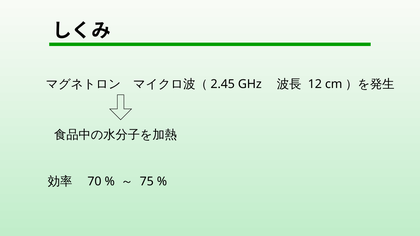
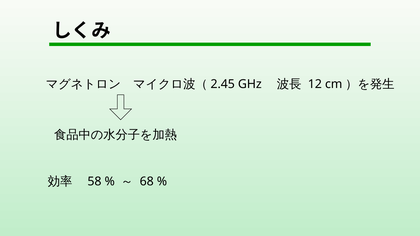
70: 70 -> 58 (94, 182)
75: 75 -> 68 (147, 182)
